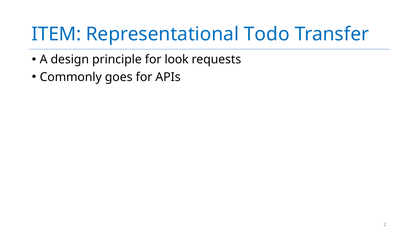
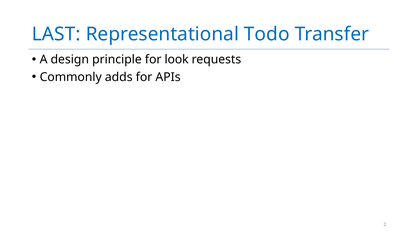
ITEM: ITEM -> LAST (56, 34)
goes: goes -> adds (119, 77)
